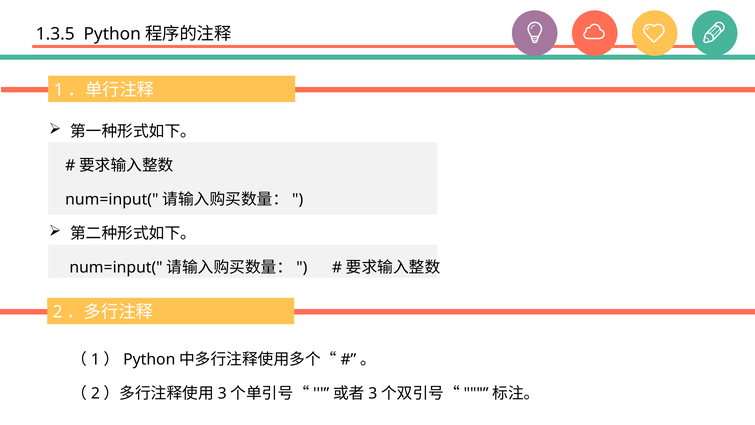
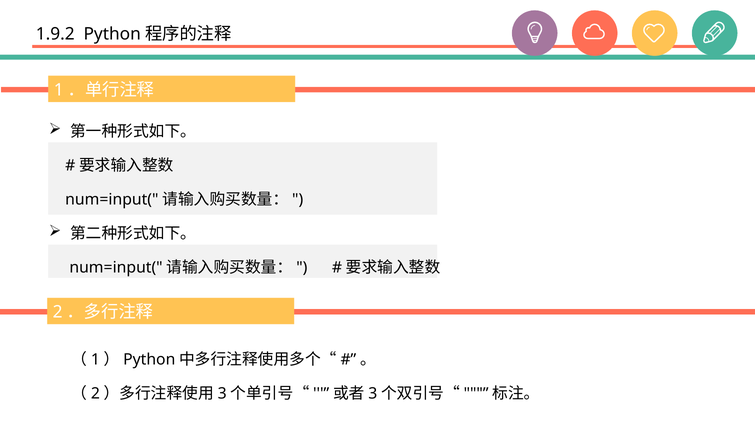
1.3.5: 1.3.5 -> 1.9.2 (55, 34)
